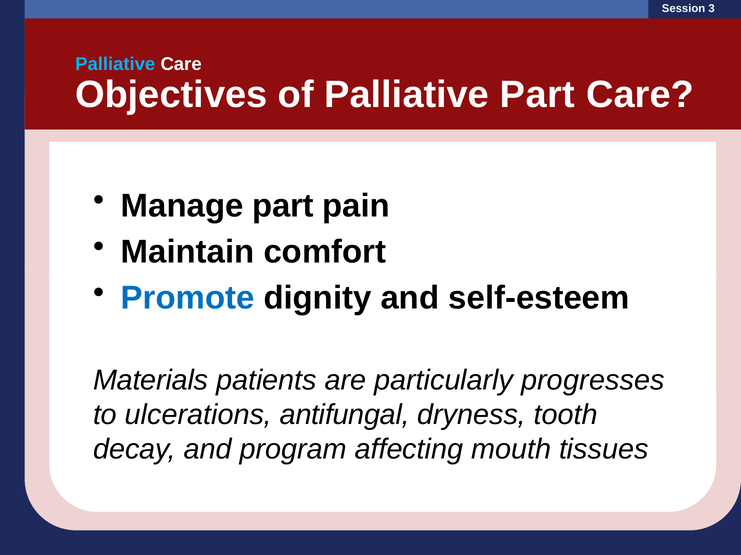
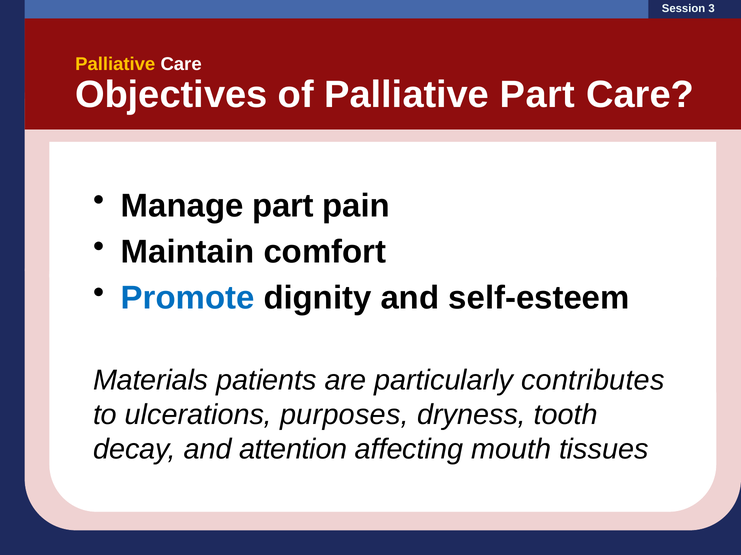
Palliative colour: light blue -> yellow (115, 64)
progresses: progresses -> contributes (593, 381)
antifungal: antifungal -> purposes (344, 415)
program: program -> attention (293, 450)
